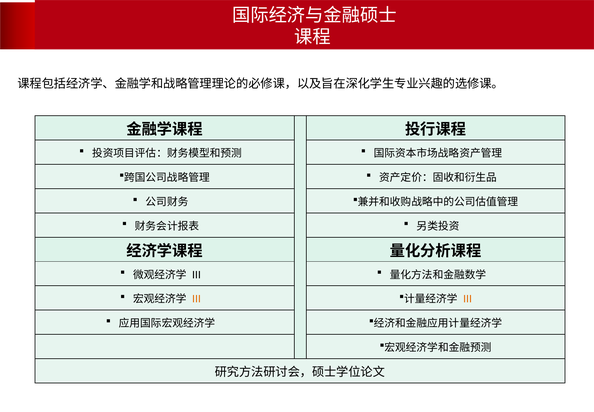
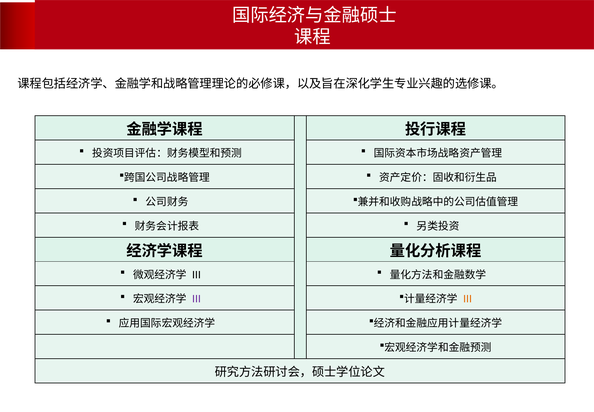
III colour: orange -> purple (197, 299)
